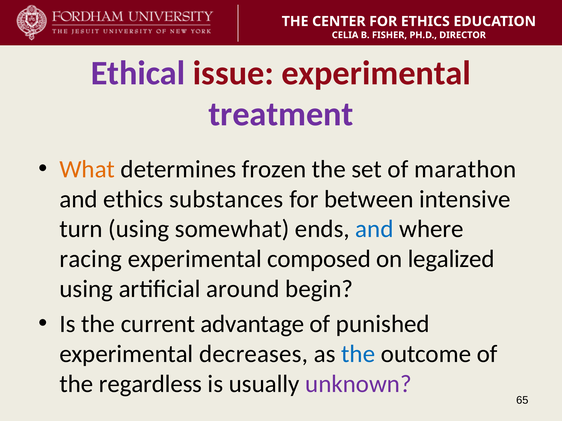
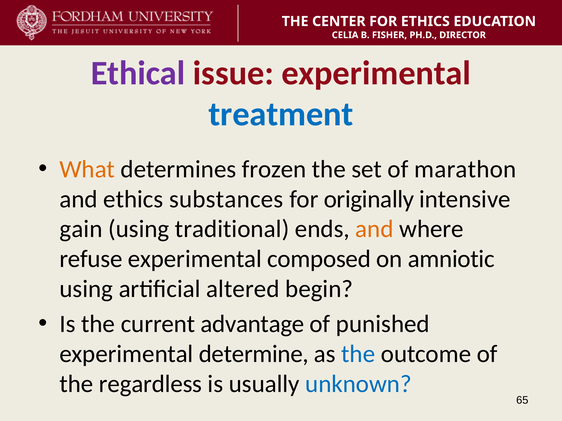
treatment colour: purple -> blue (281, 114)
between: between -> originally (369, 199)
turn: turn -> gain (81, 229)
somewhat: somewhat -> traditional (232, 229)
and colour: blue -> orange (374, 229)
racing: racing -> refuse (91, 259)
legalized: legalized -> amniotic (451, 259)
around: around -> altered (243, 289)
decreases: decreases -> determine (254, 354)
unknown colour: purple -> blue (358, 384)
